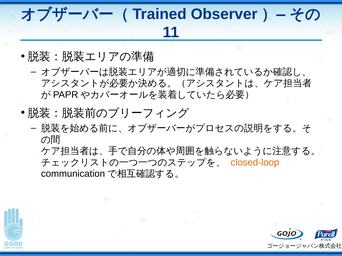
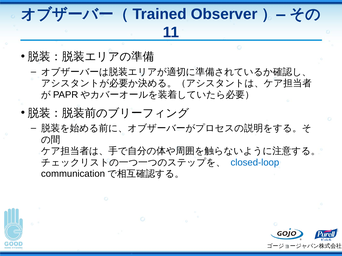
closed-loop colour: orange -> blue (255, 163)
